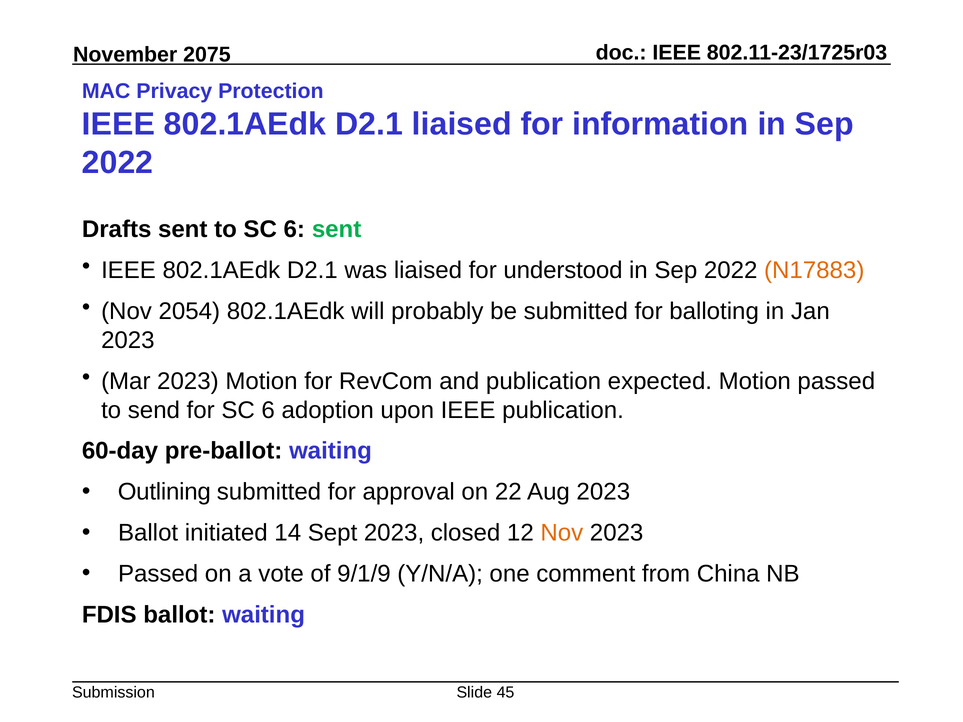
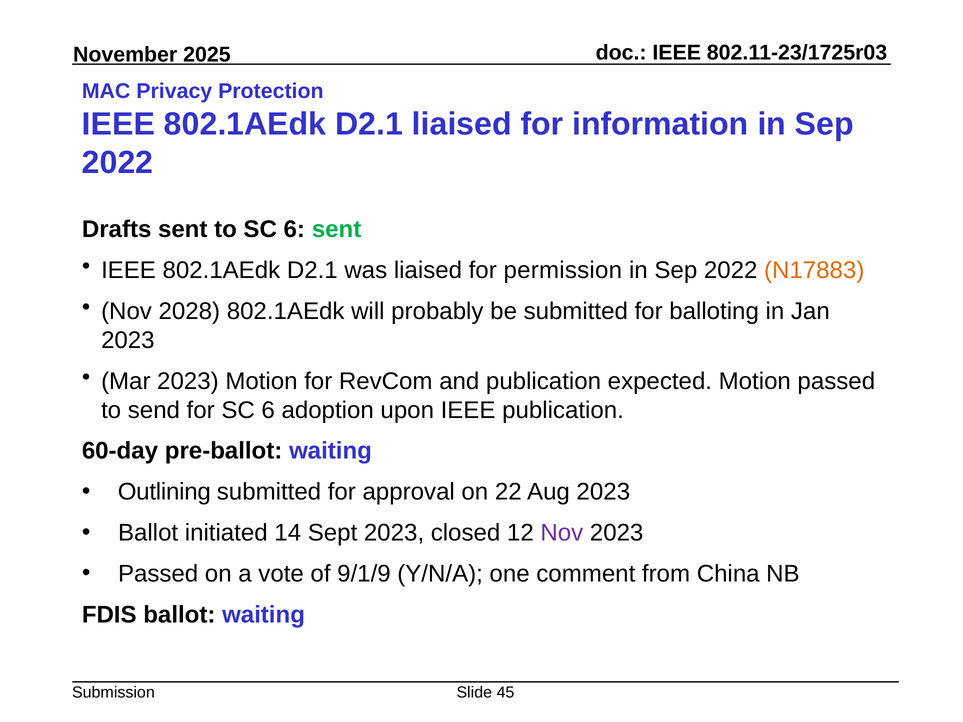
2075: 2075 -> 2025 (207, 55)
understood: understood -> permission (563, 271)
2054: 2054 -> 2028 (189, 312)
Nov colour: orange -> purple (562, 533)
